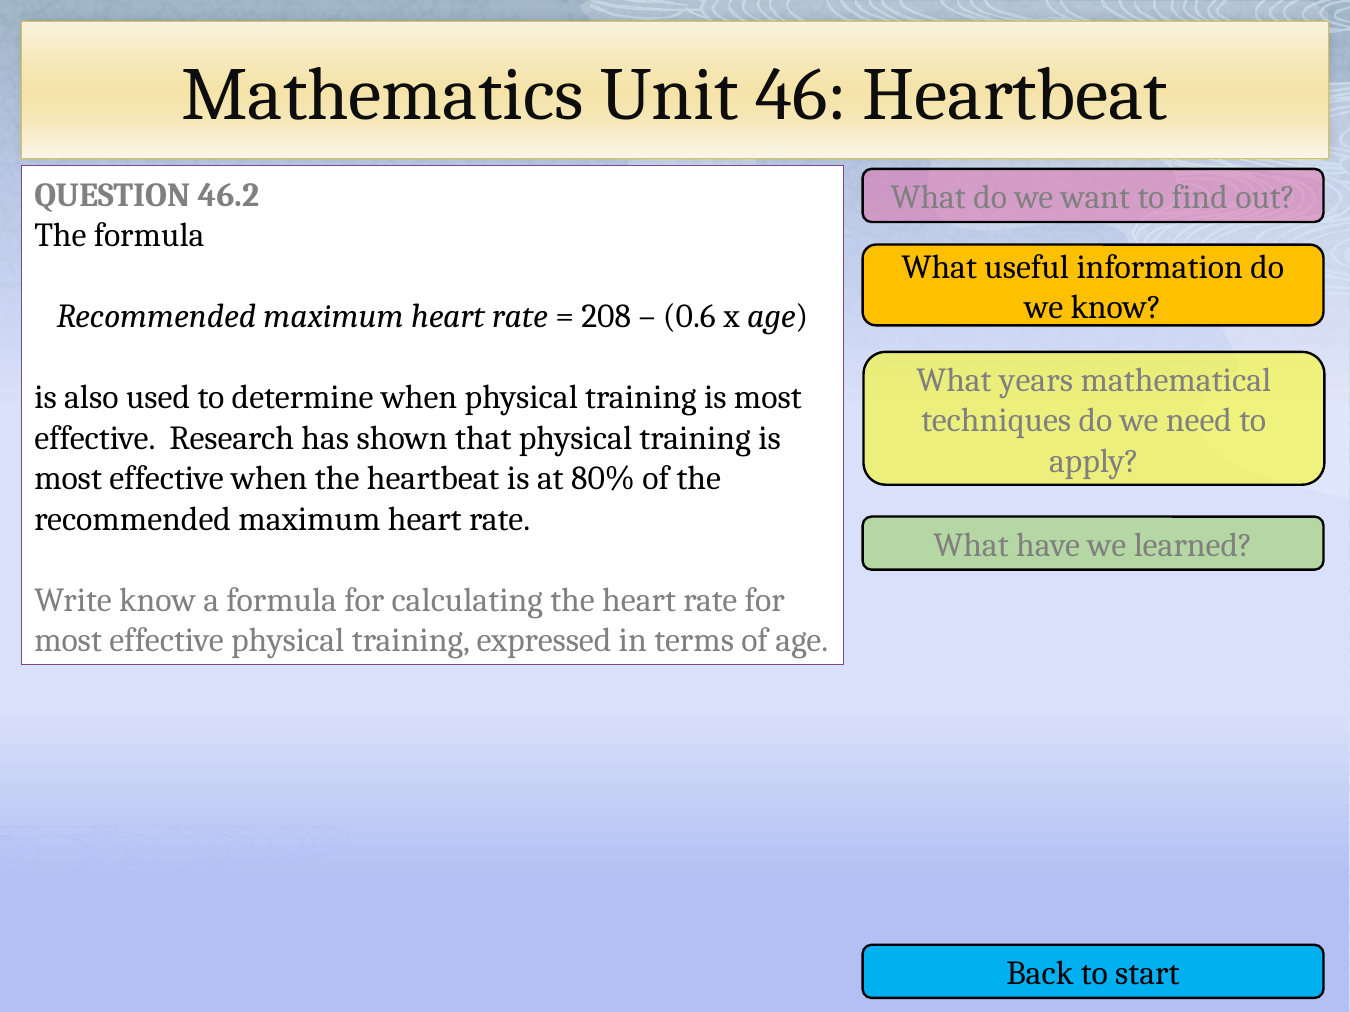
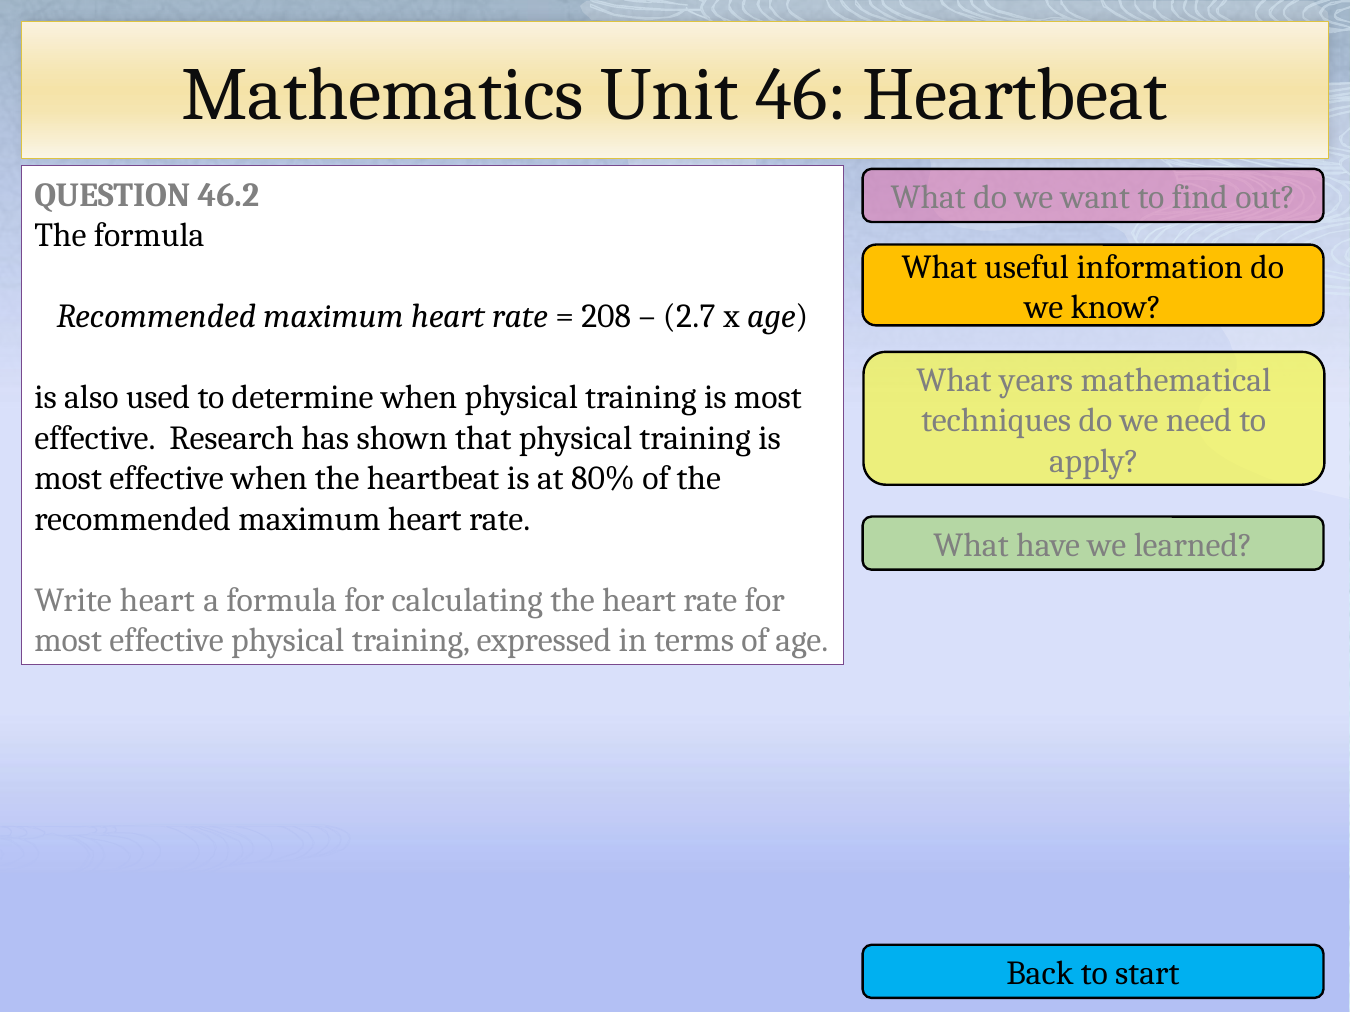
0.6: 0.6 -> 2.7 (689, 317)
Write know: know -> heart (157, 600)
